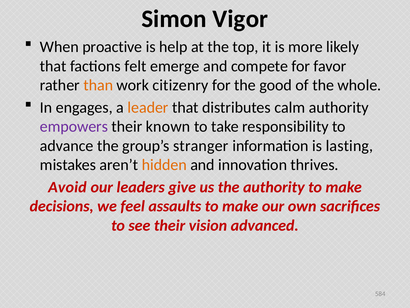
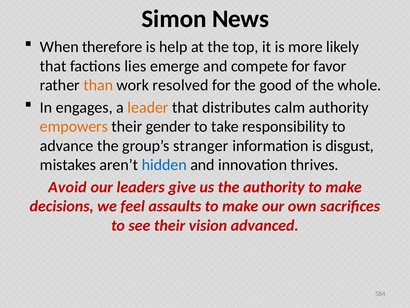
Vigor: Vigor -> News (240, 19)
proactive: proactive -> therefore (112, 47)
felt: felt -> lies (135, 66)
citizenry: citizenry -> resolved (181, 85)
empowers colour: purple -> orange (74, 126)
known: known -> gender (168, 126)
lasting: lasting -> disgust (350, 146)
hidden colour: orange -> blue (164, 165)
